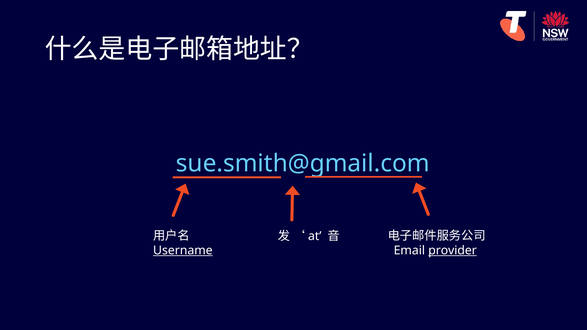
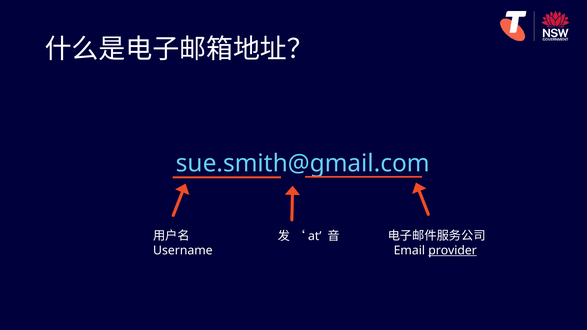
Username underline: present -> none (183, 251)
